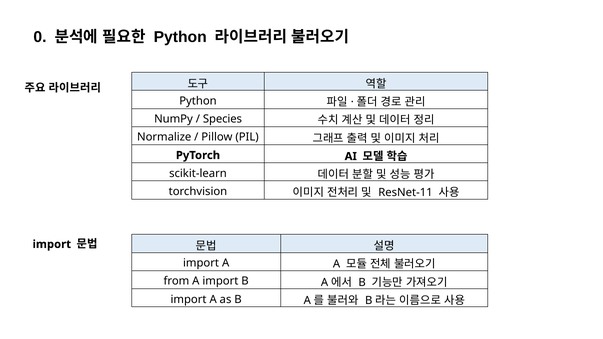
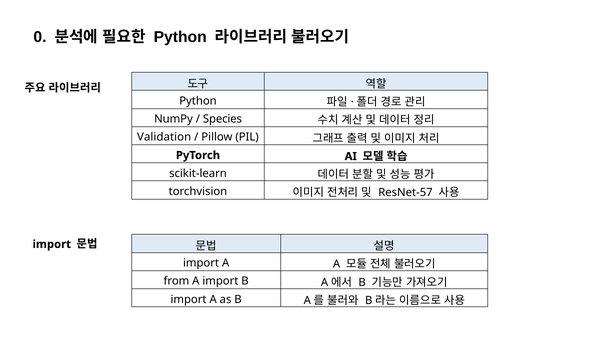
Normalize: Normalize -> Validation (164, 137)
ResNet-11: ResNet-11 -> ResNet-57 (405, 193)
